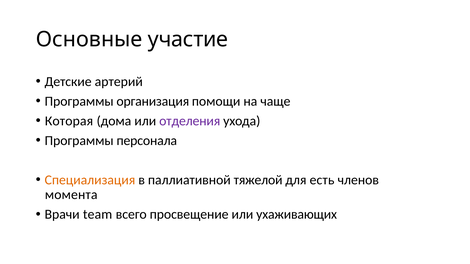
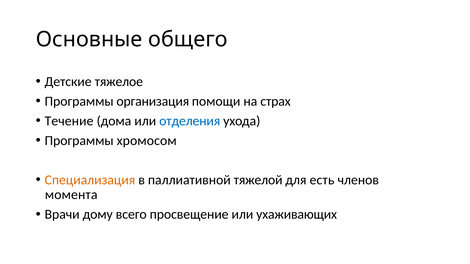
участие: участие -> общего (188, 39)
артерий: артерий -> тяжелое (119, 82)
чаще: чаще -> страх (276, 101)
Которая: Которая -> Течение (69, 121)
отделения colour: purple -> blue (190, 121)
персонала: персонала -> хромосом (147, 141)
team: team -> дому (98, 215)
